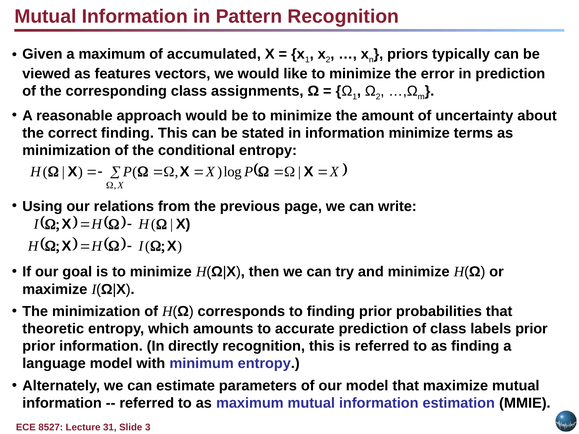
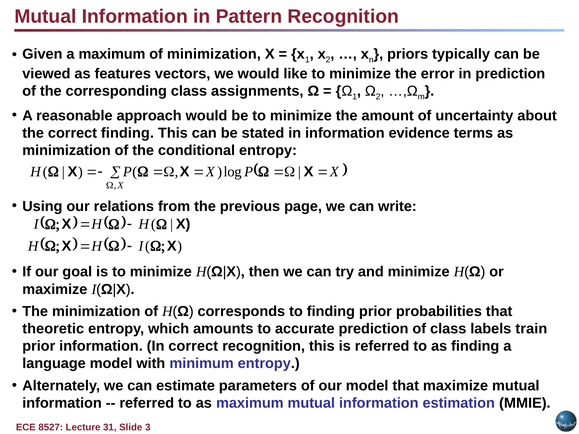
of accumulated: accumulated -> minimization (214, 54)
information minimize: minimize -> evidence (419, 133)
labels prior: prior -> train (531, 329)
In directly: directly -> correct (193, 346)
